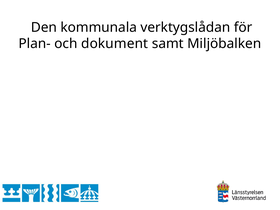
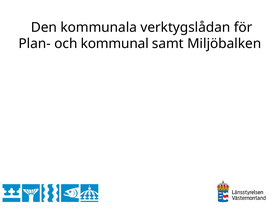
dokument: dokument -> kommunal (115, 44)
